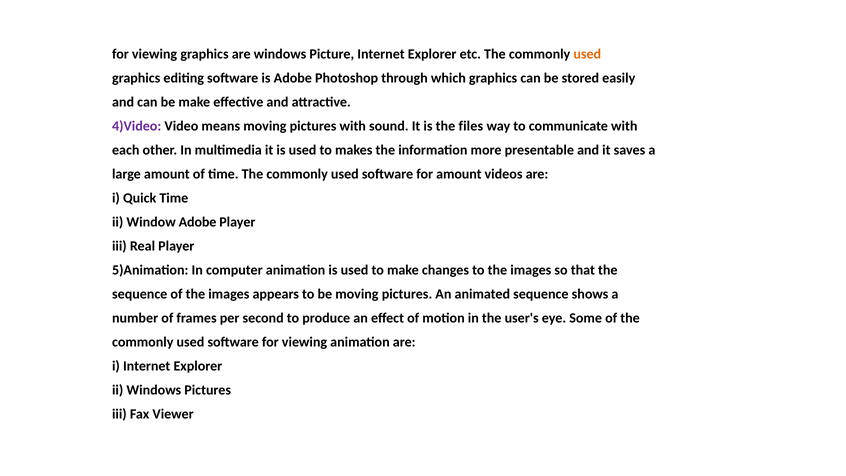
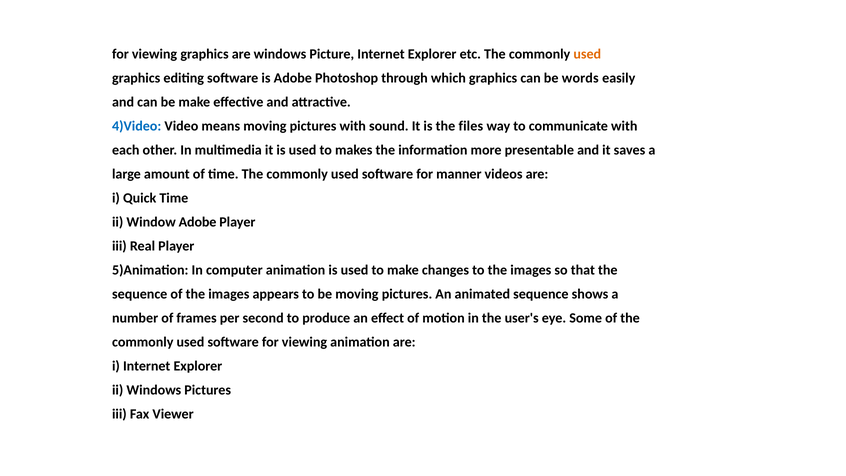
stored: stored -> words (580, 78)
4)Video colour: purple -> blue (137, 126)
for amount: amount -> manner (459, 174)
